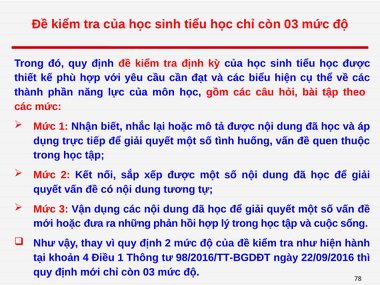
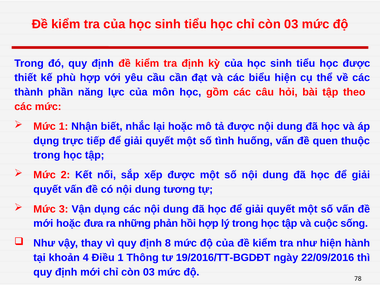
định 2: 2 -> 8 (168, 243)
98/2016/TT-BGDĐT: 98/2016/TT-BGDĐT -> 19/2016/TT-BGDĐT (223, 258)
